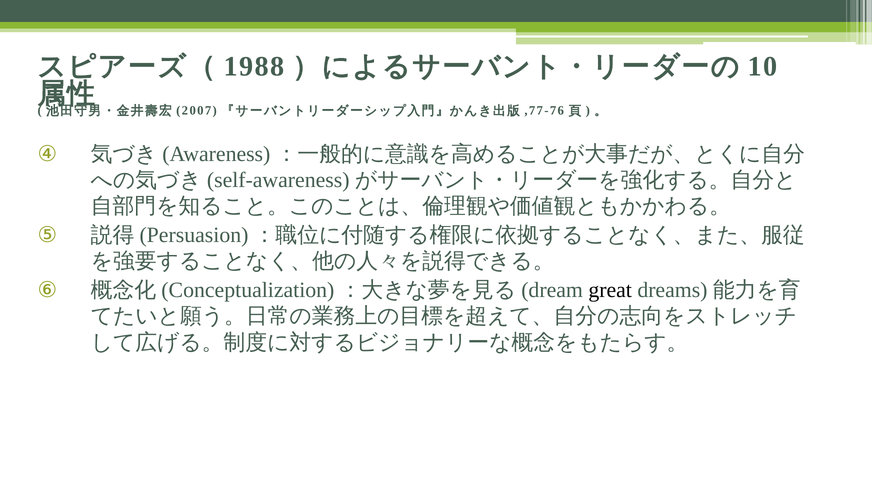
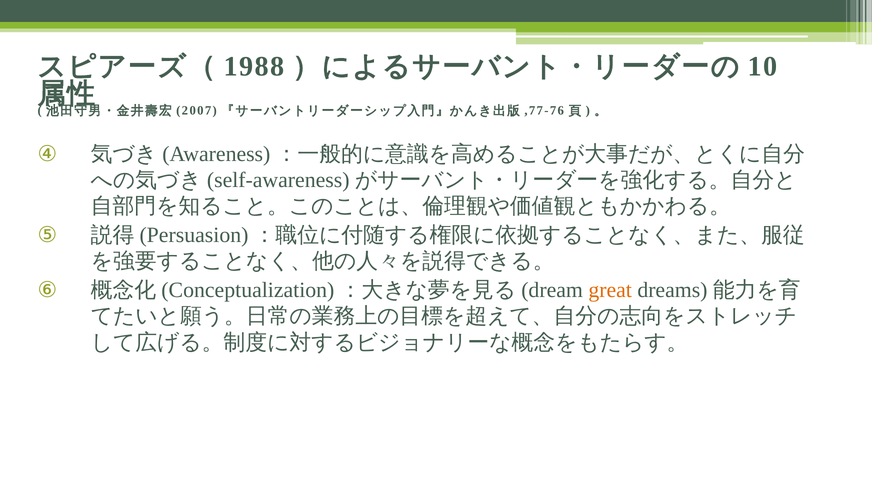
great colour: black -> orange (610, 290)
